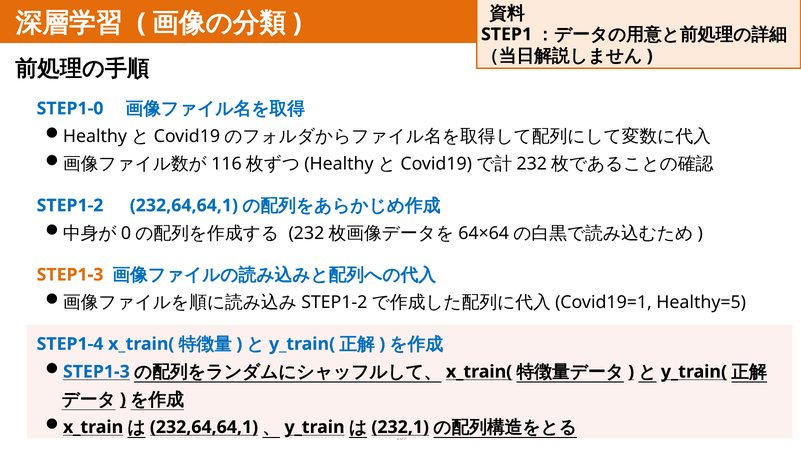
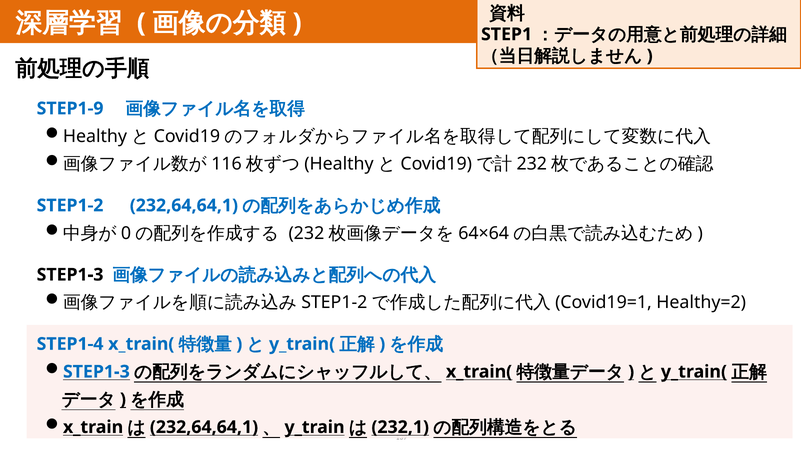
STEP1-0: STEP1-0 -> STEP1-9 (70, 109)
STEP1-3 colour: orange -> black (70, 275)
Healthy=5: Healthy=5 -> Healthy=2 (701, 303)
